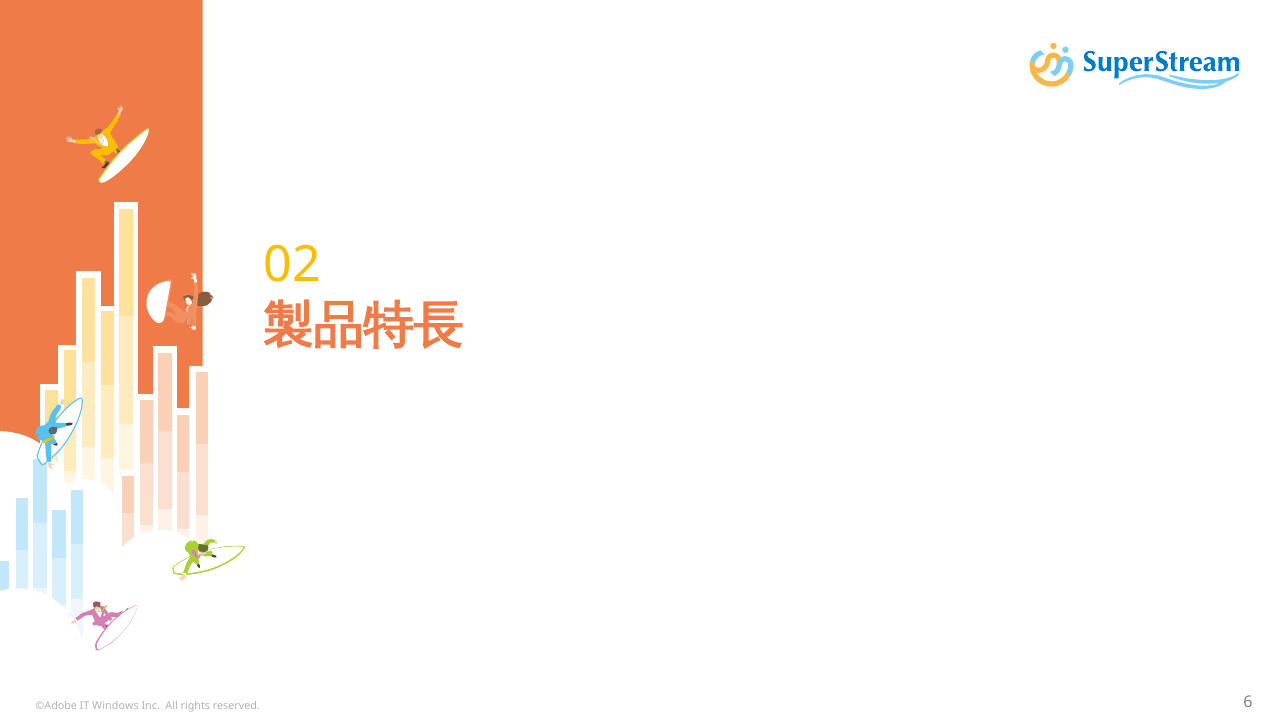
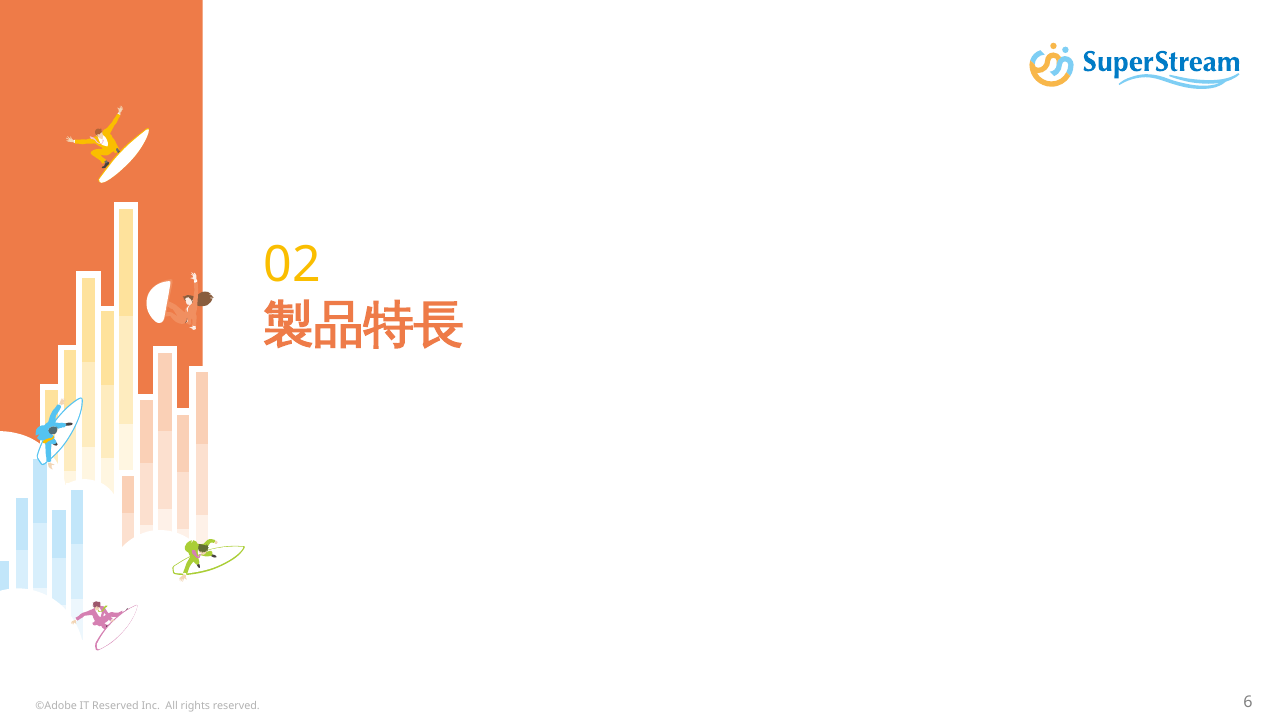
IT Windows: Windows -> Reserved (116, 706)
